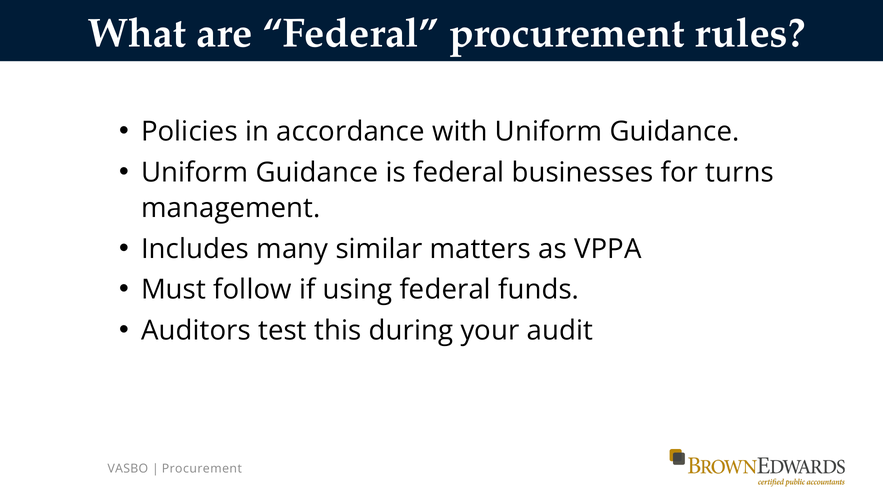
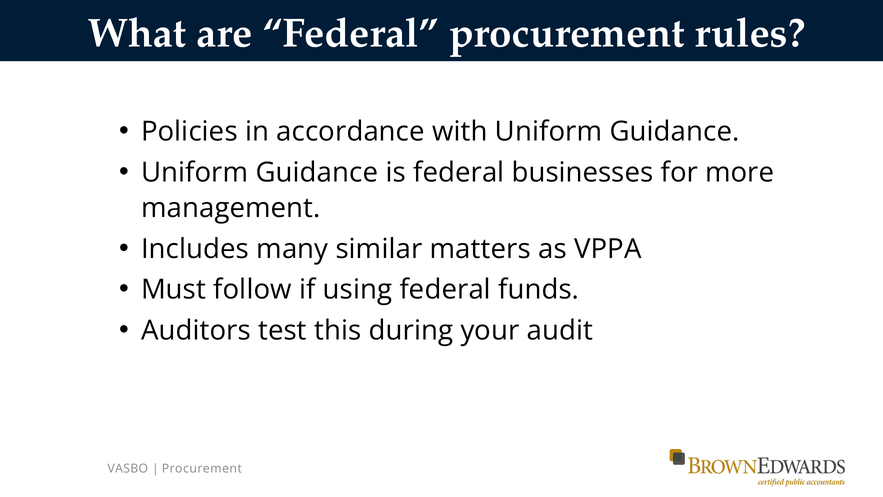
turns: turns -> more (740, 172)
